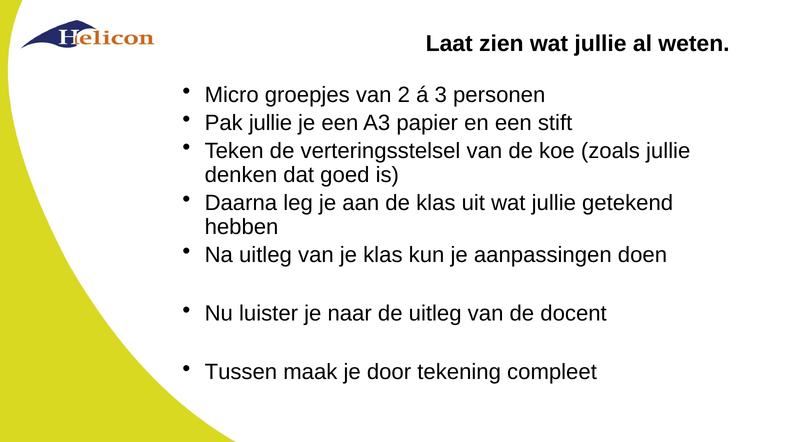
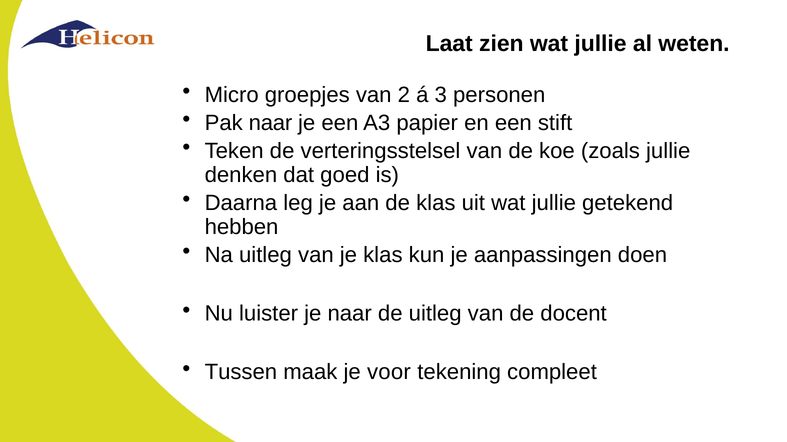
Pak jullie: jullie -> naar (270, 123)
door: door -> voor (389, 373)
